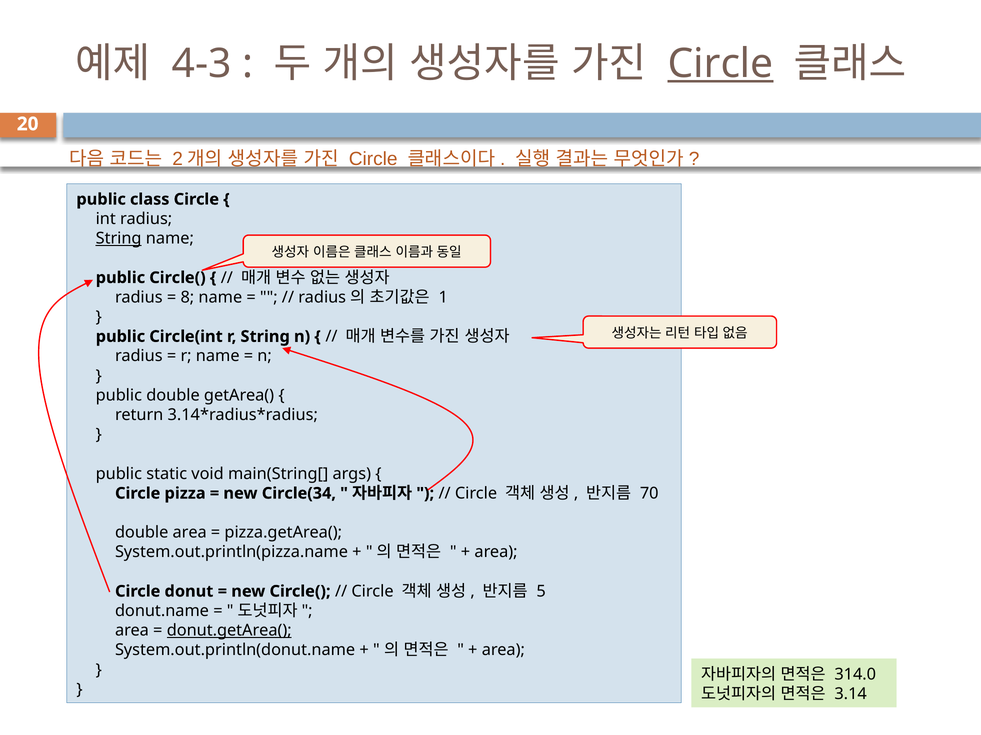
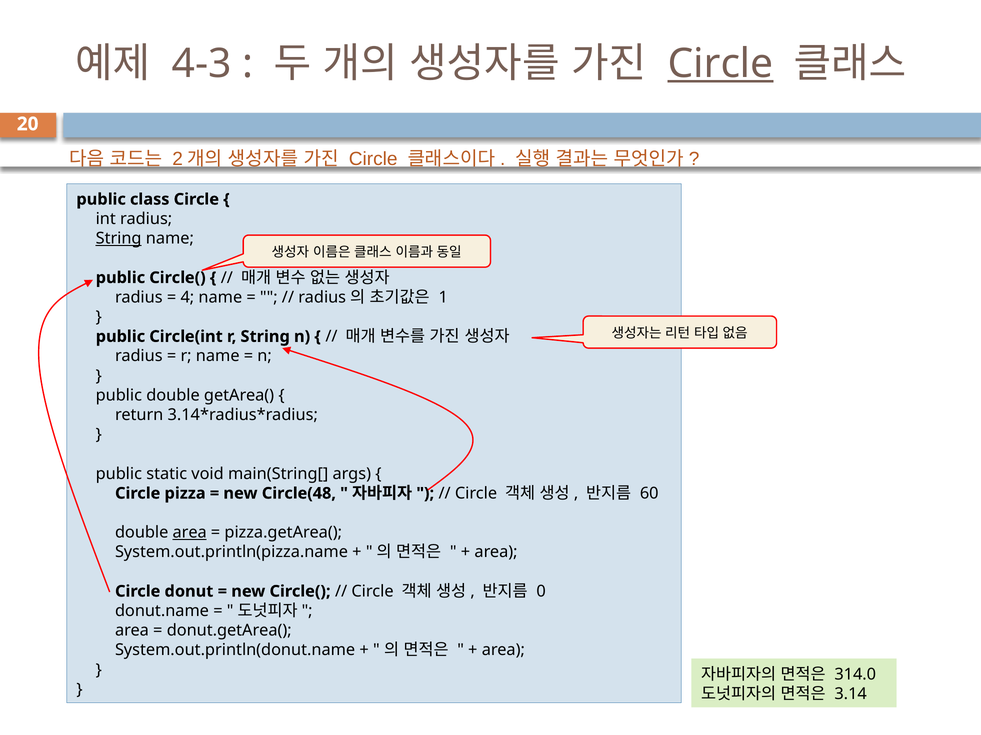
8: 8 -> 4 (187, 298)
Circle(34: Circle(34 -> Circle(48 (299, 494)
70: 70 -> 60 (649, 494)
area underline: none -> present (190, 533)
5: 5 -> 0 (541, 592)
donut.getArea( underline: present -> none (229, 631)
